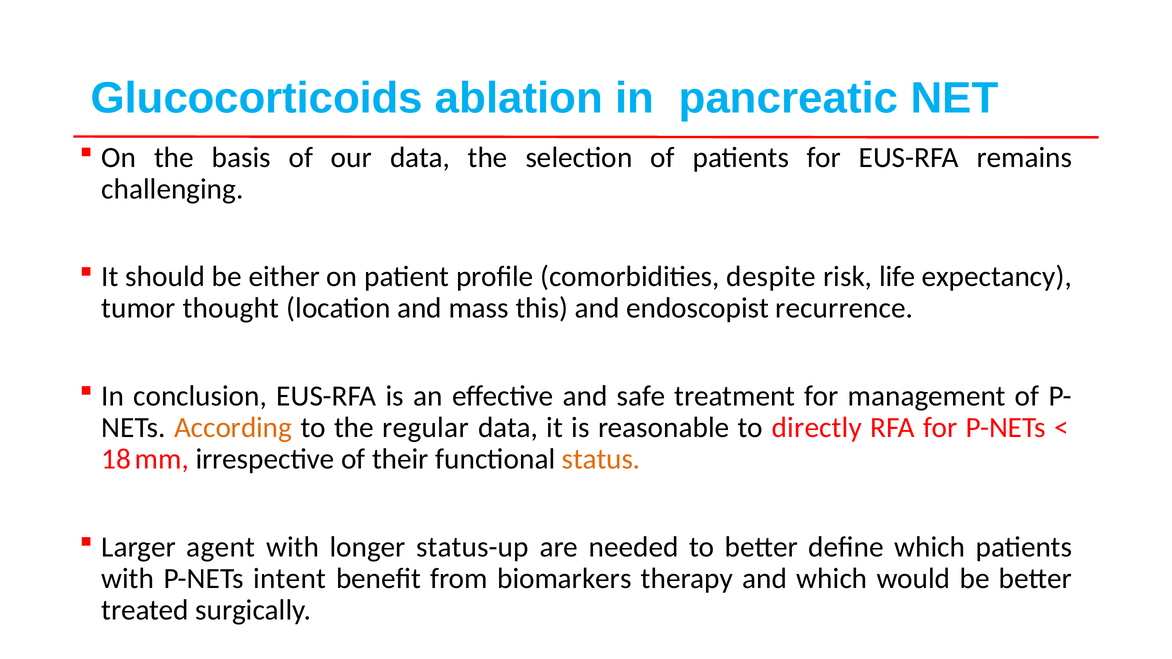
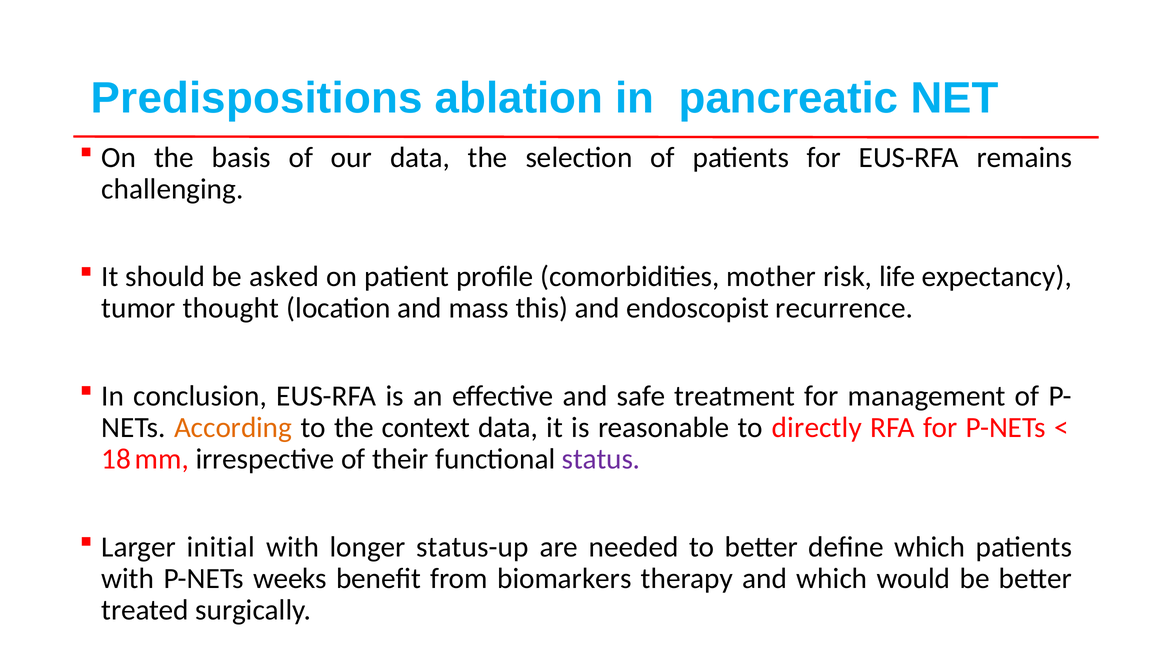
Glucocorticoids: Glucocorticoids -> Predispositions (257, 98)
either: either -> asked (284, 277)
despite: despite -> mother (771, 277)
regular: regular -> context (426, 428)
status colour: orange -> purple (601, 459)
agent: agent -> initial (221, 547)
intent: intent -> weeks (290, 579)
